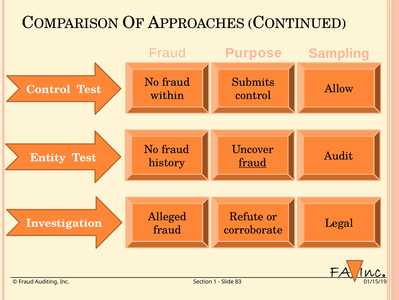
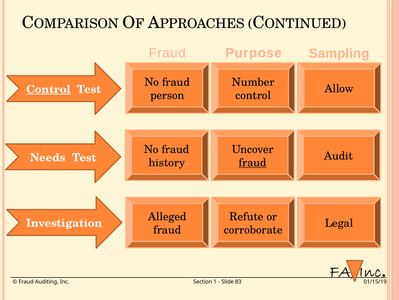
Submits: Submits -> Number (253, 82)
Control underline: none -> present (48, 89)
within: within -> person (167, 95)
Entity: Entity -> Needs (48, 157)
